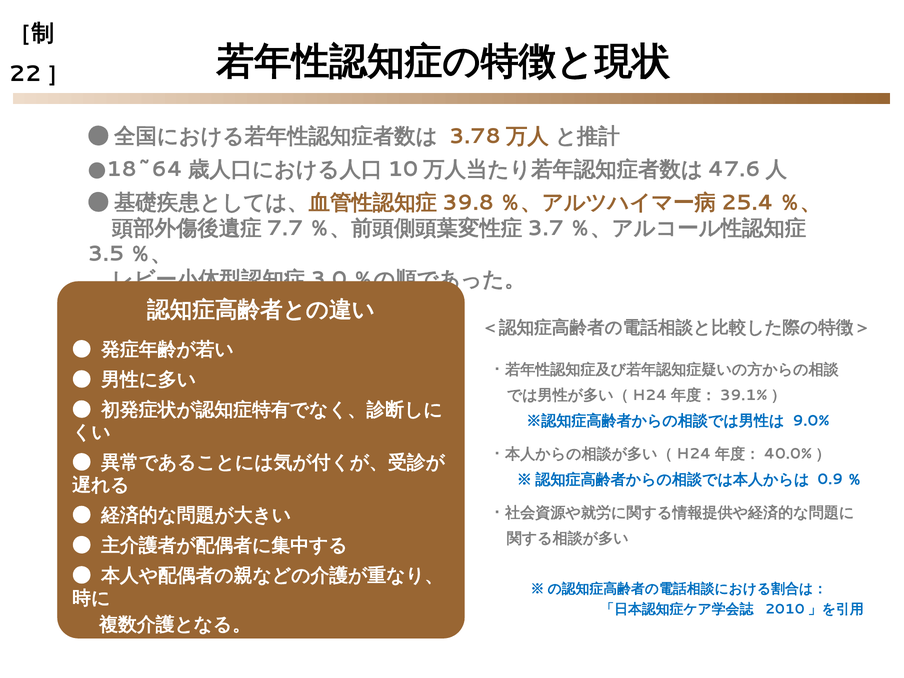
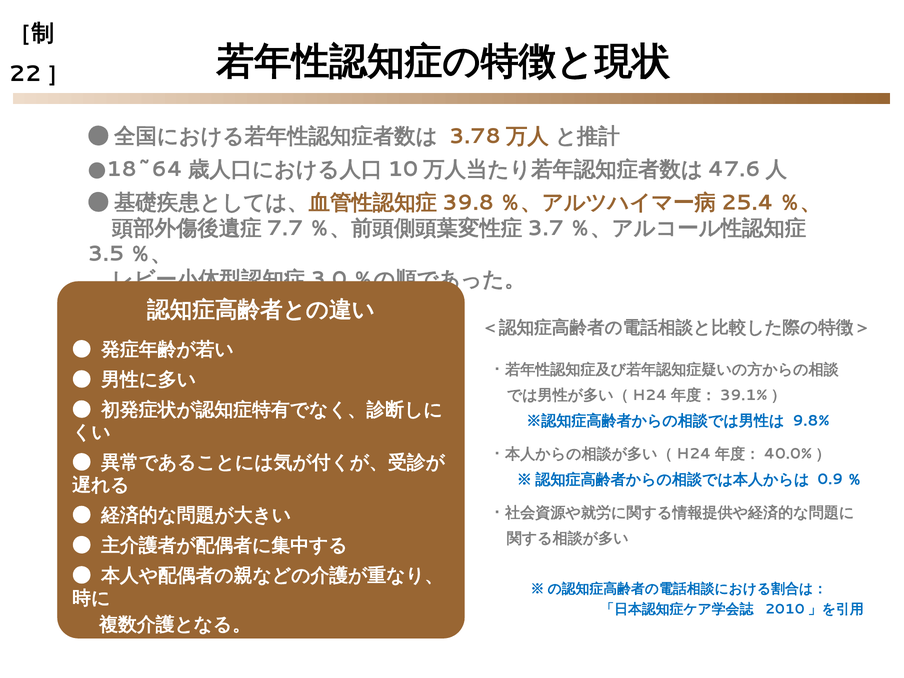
9.0%: 9.0% -> 9.8% (811, 421)
